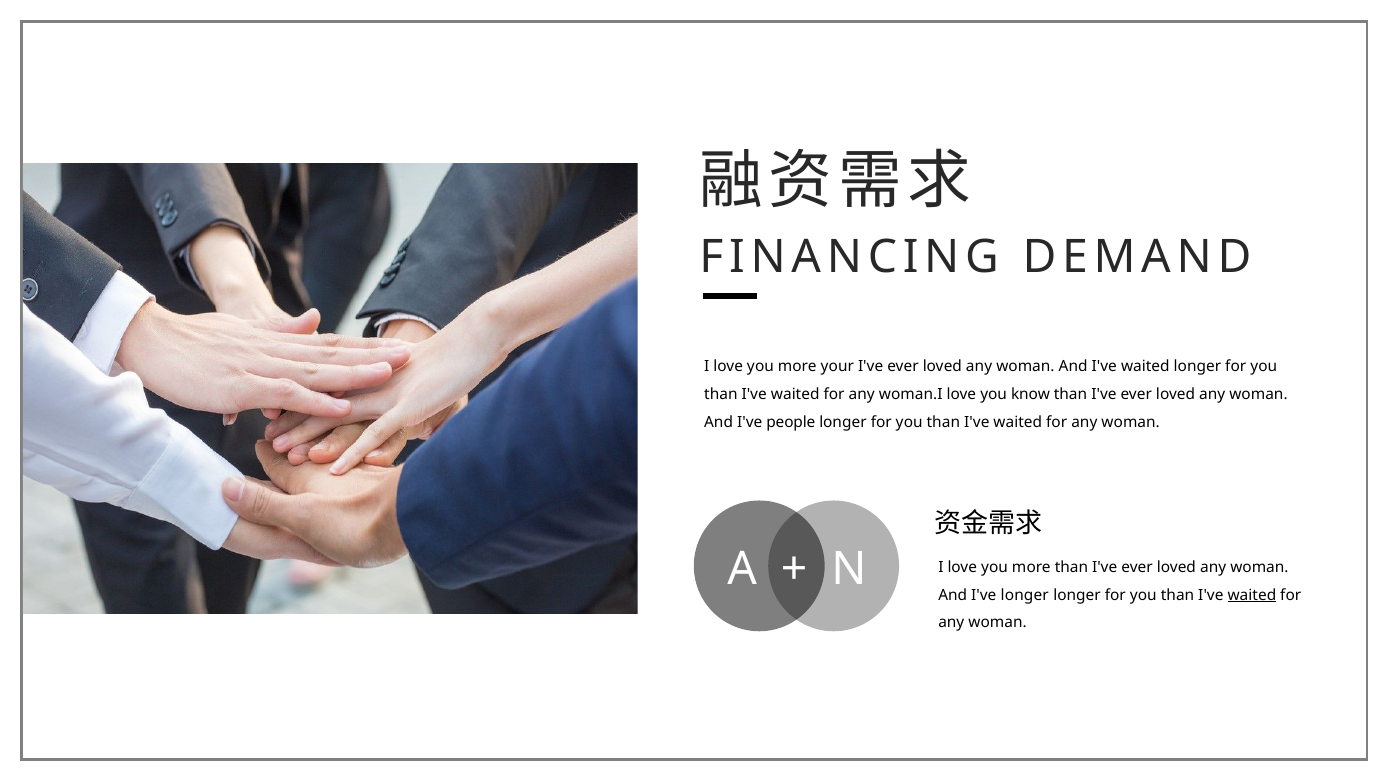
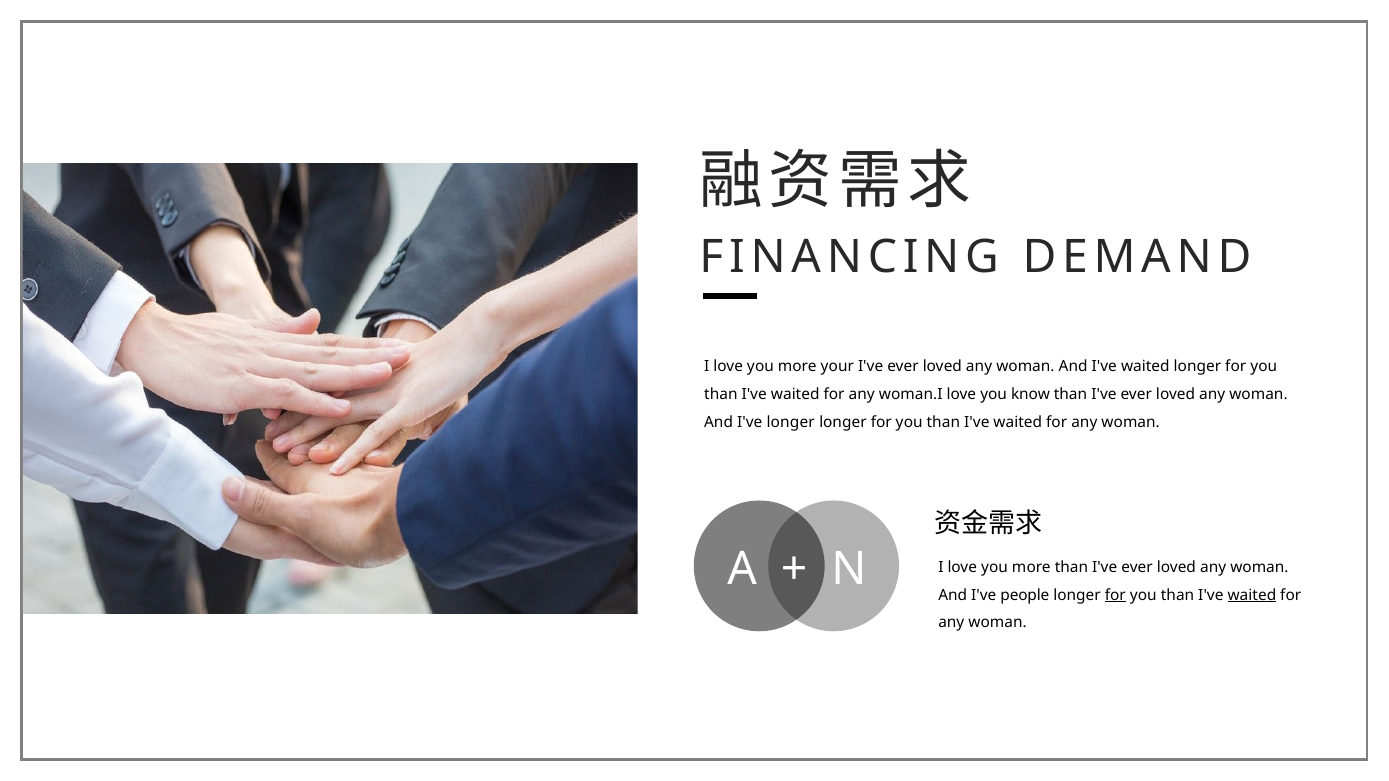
I've people: people -> longer (791, 422)
I've longer: longer -> people (1025, 595)
for underline: none -> present (1115, 595)
